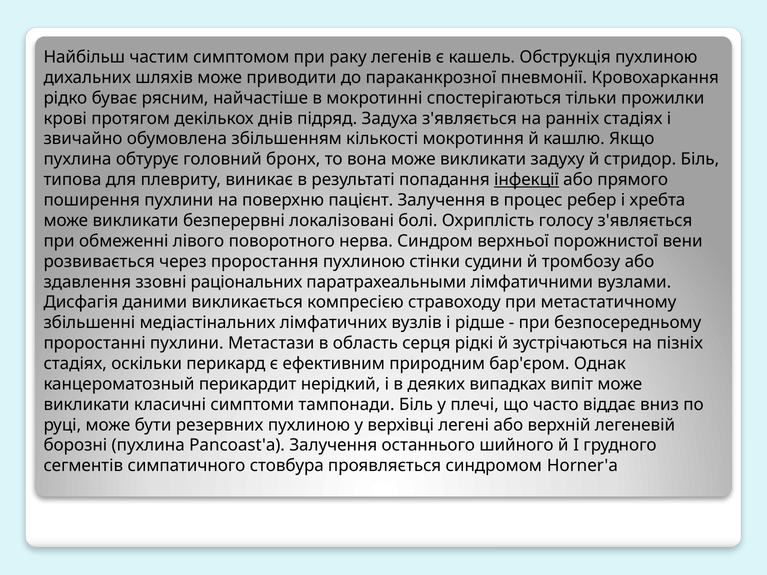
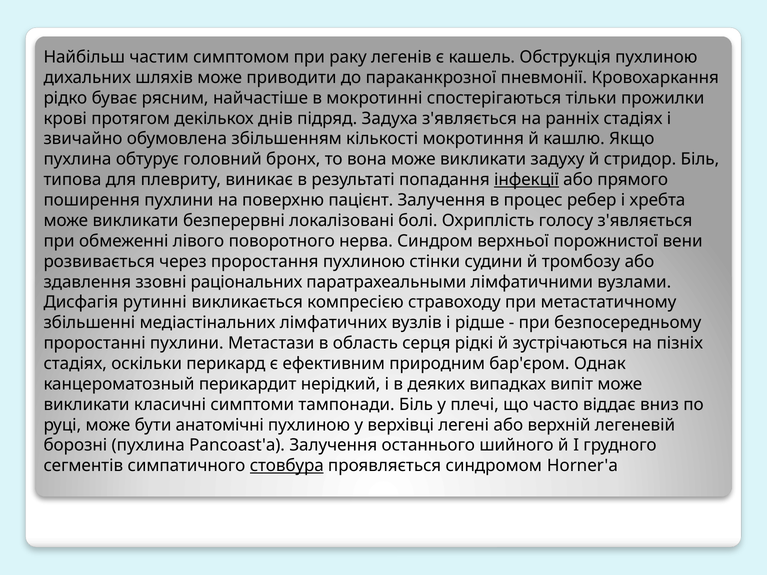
даними: даними -> рутинні (155, 302)
резервних: резервних -> анатомічні (220, 425)
стовбура underline: none -> present (287, 466)
